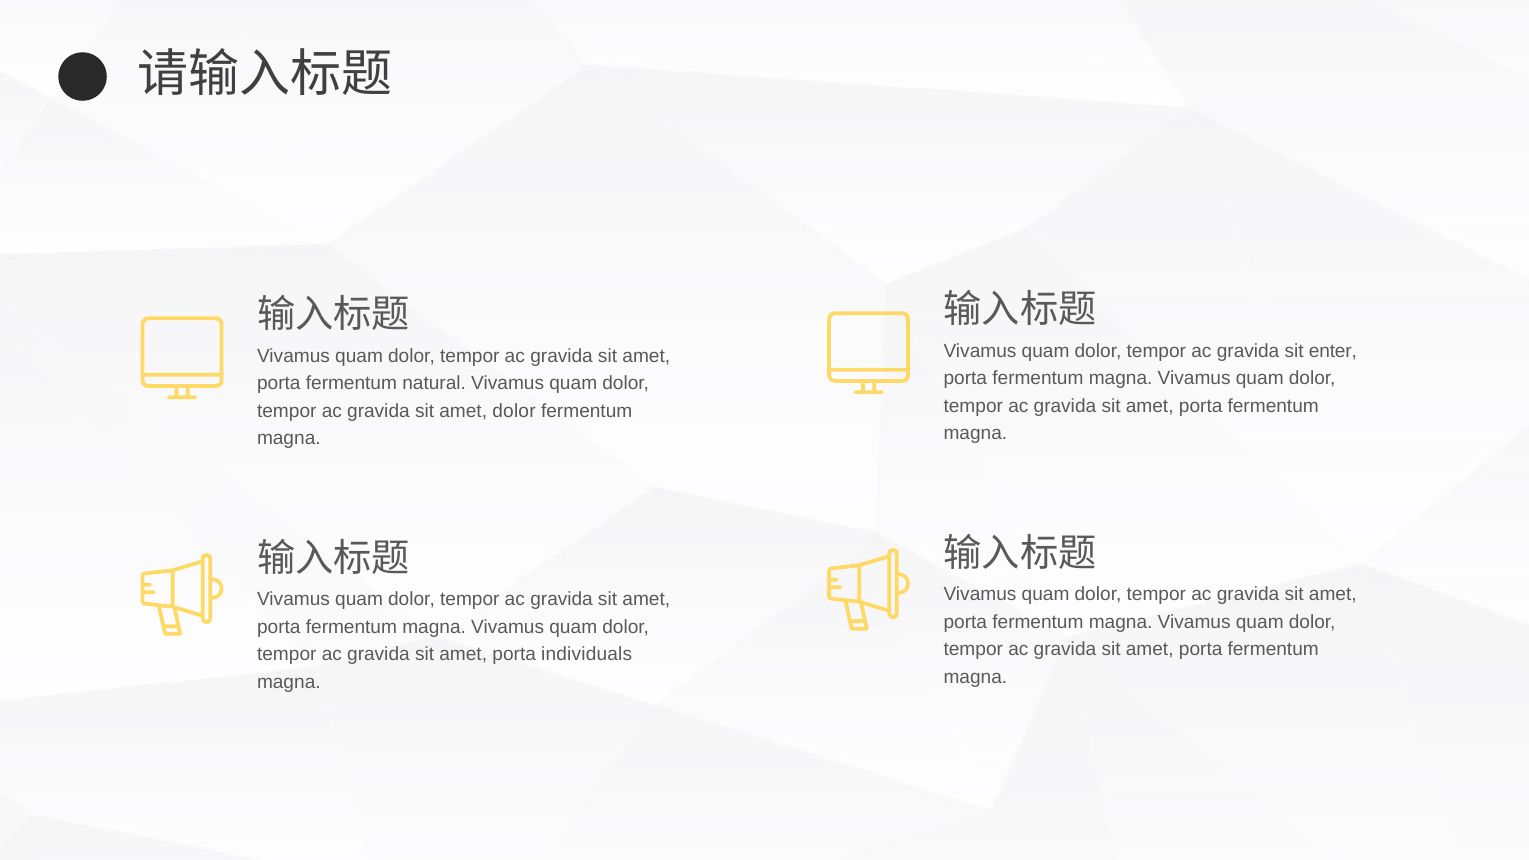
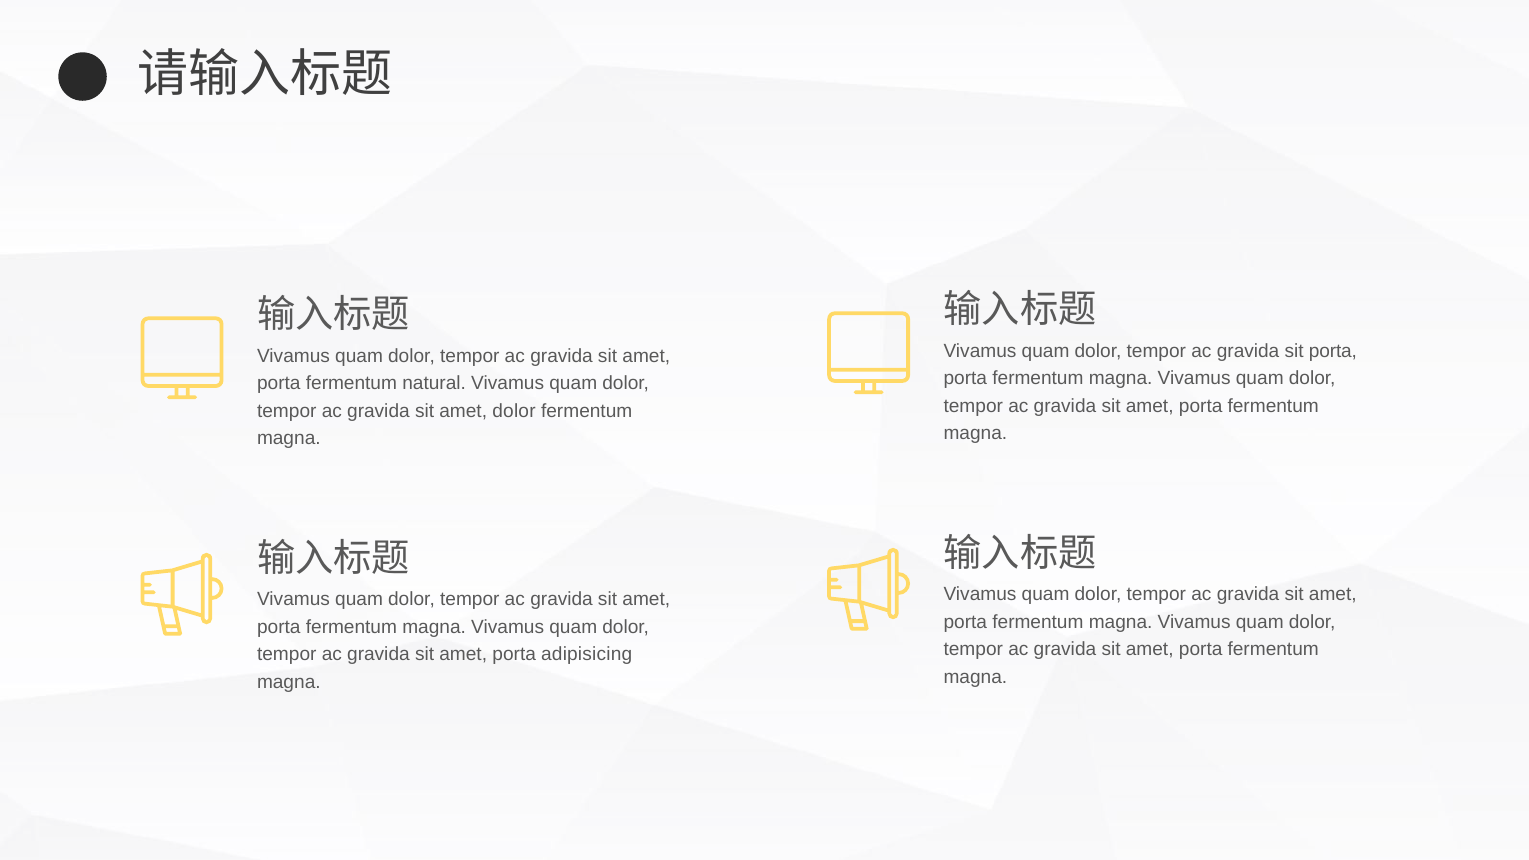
sit enter: enter -> porta (1333, 351)
individuals: individuals -> adipisicing (587, 654)
